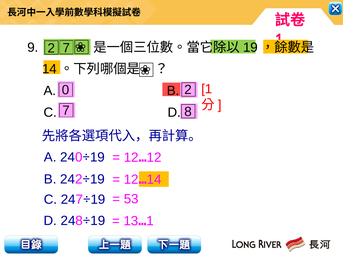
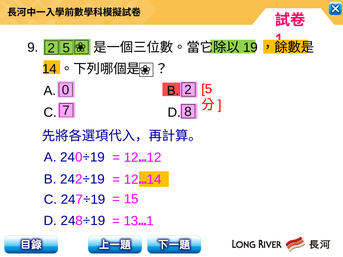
2 7: 7 -> 5 (66, 48)
1: 1 -> 5 (207, 89)
53: 53 -> 15 (131, 199)
